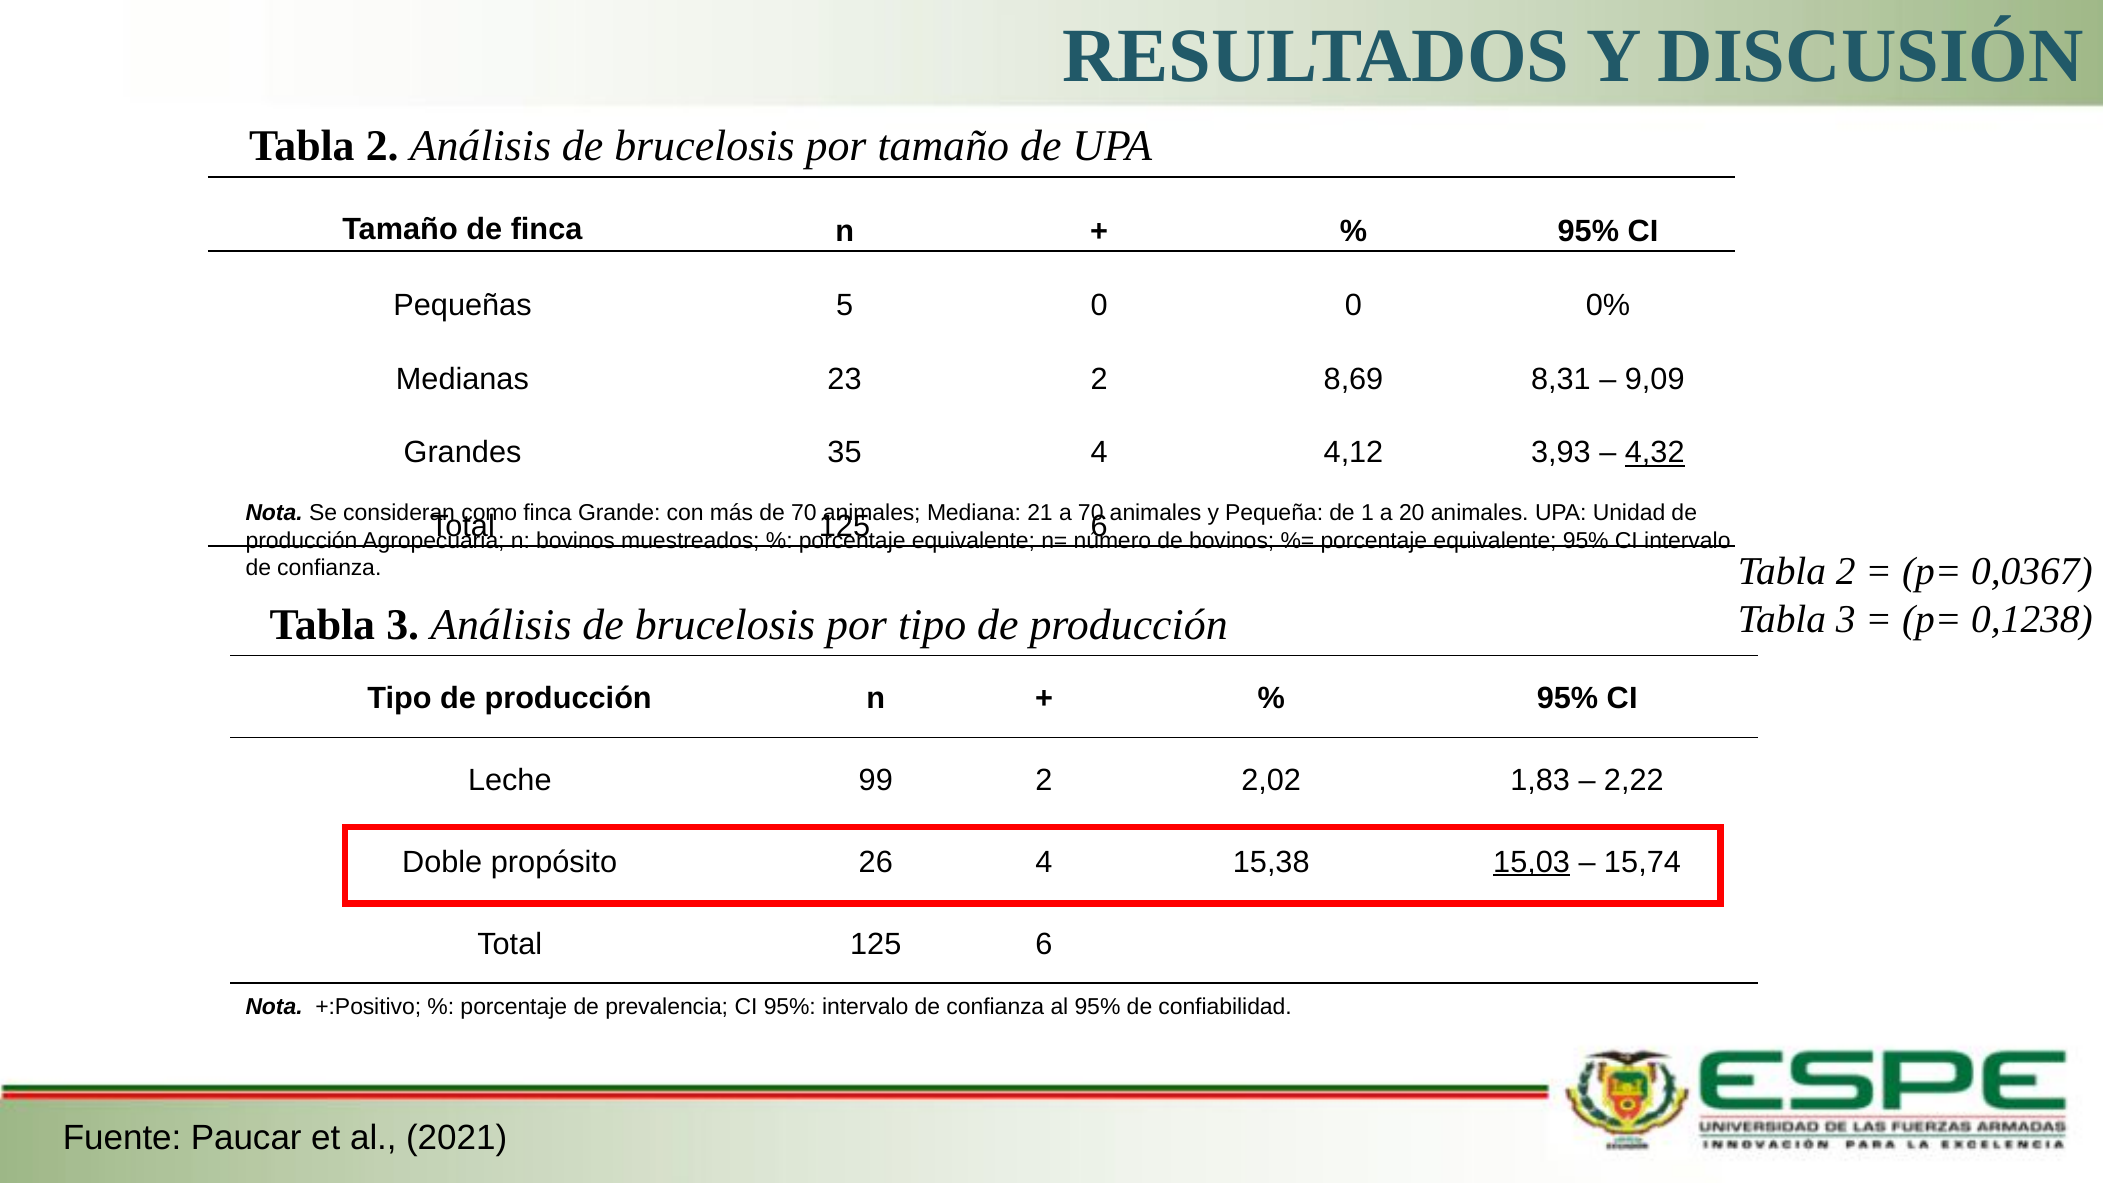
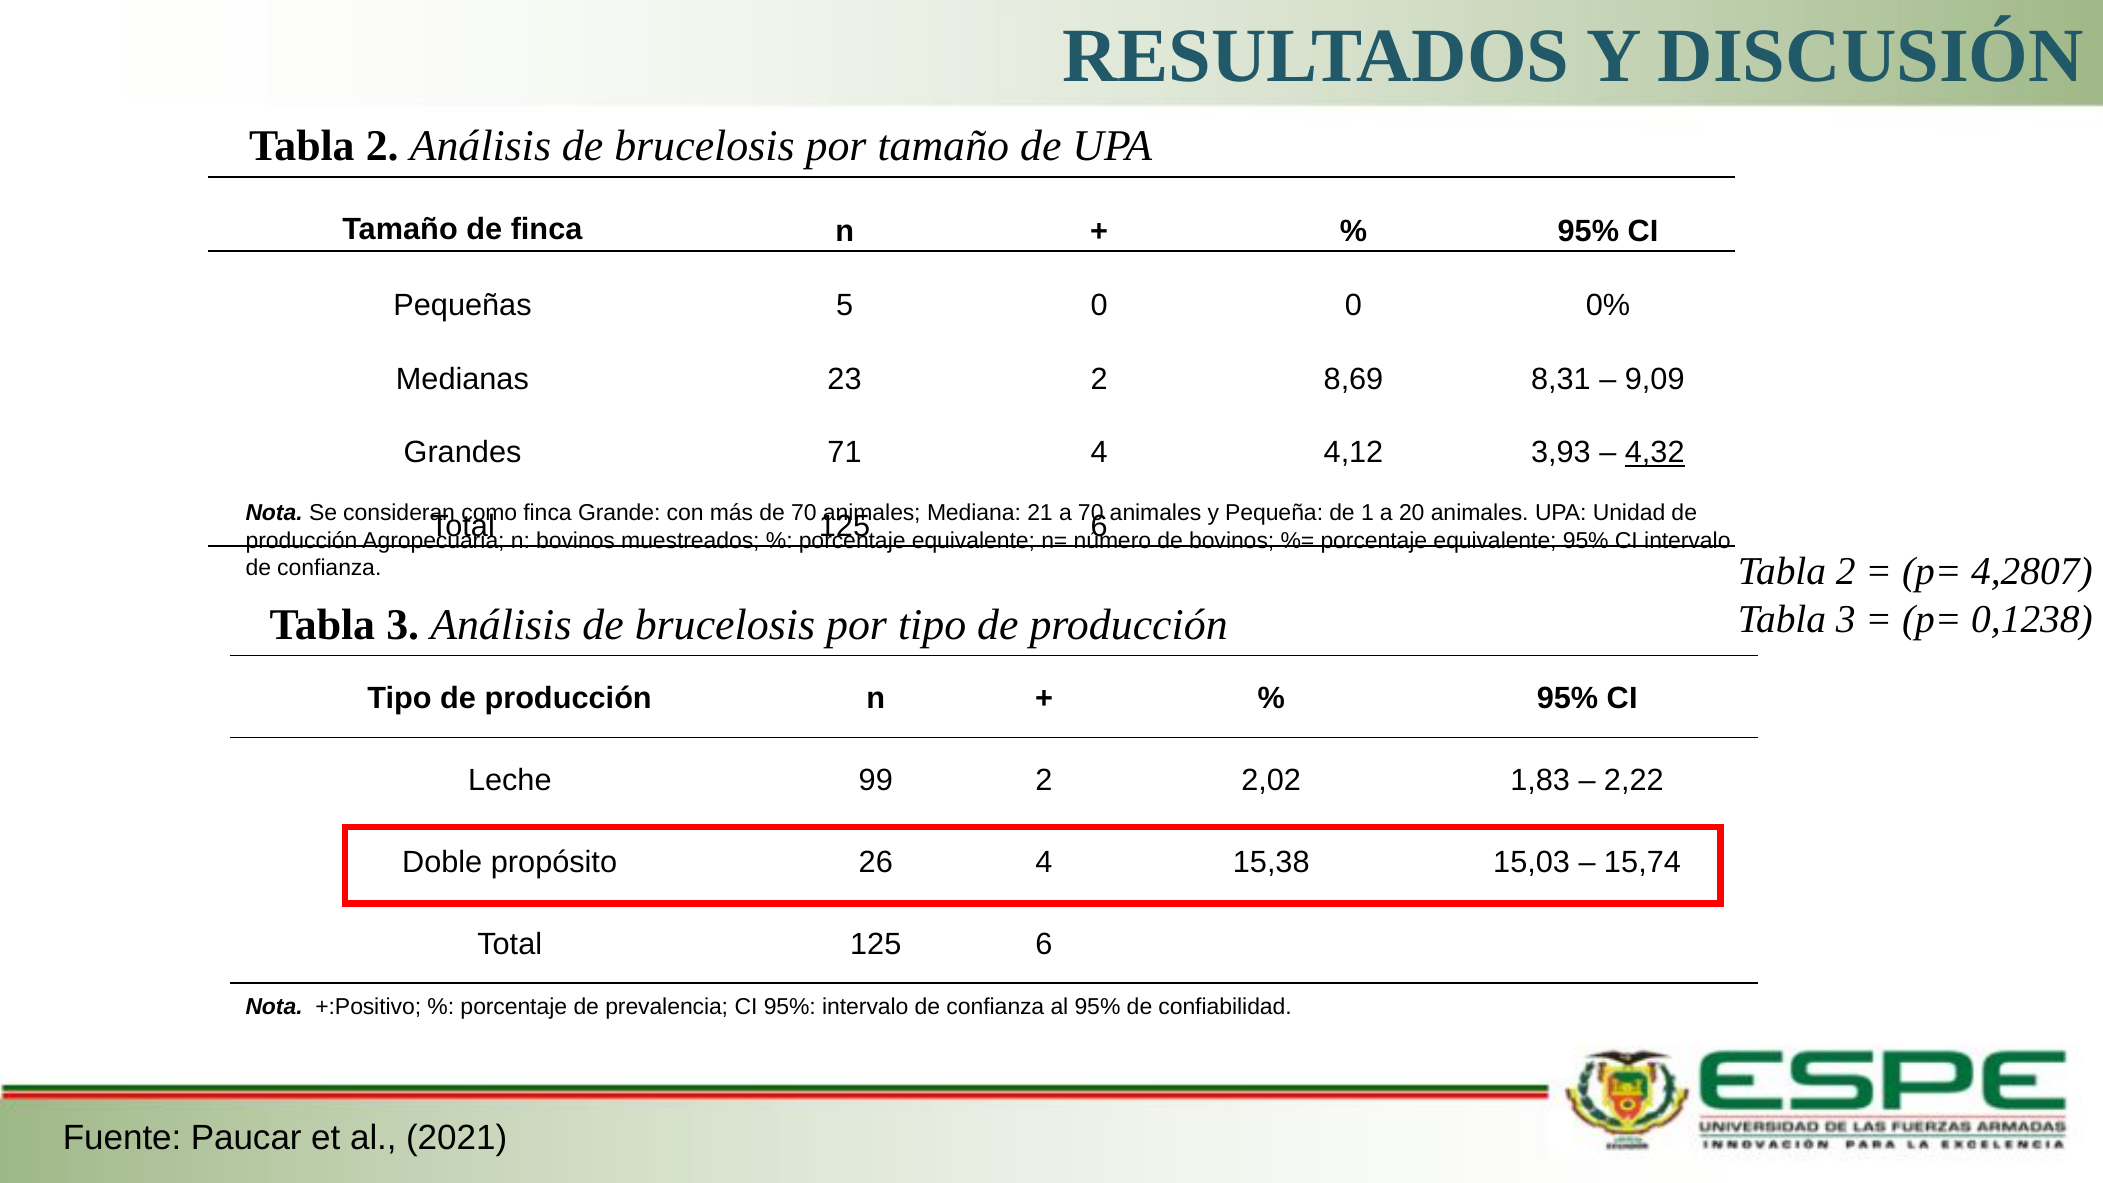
35: 35 -> 71 (845, 453)
0,0367: 0,0367 -> 4,2807 (2032, 572)
15,03 underline: present -> none (1532, 862)
